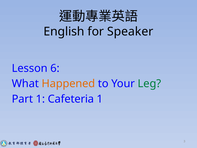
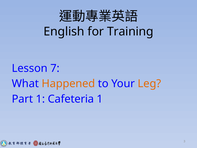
Speaker: Speaker -> Training (130, 31)
6: 6 -> 7 (55, 68)
Leg colour: green -> orange (149, 84)
